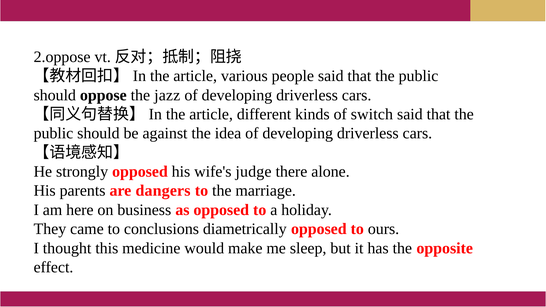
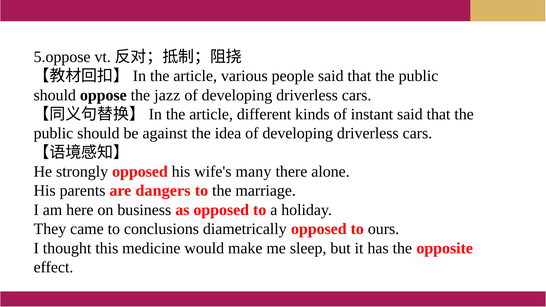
2.oppose: 2.oppose -> 5.oppose (62, 57)
switch: switch -> instant (372, 114)
judge: judge -> many (253, 172)
